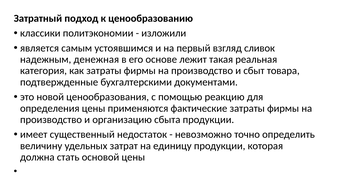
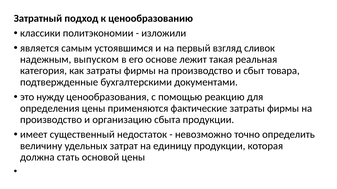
денежная: денежная -> выпуском (96, 60)
новой: новой -> нужду (50, 97)
